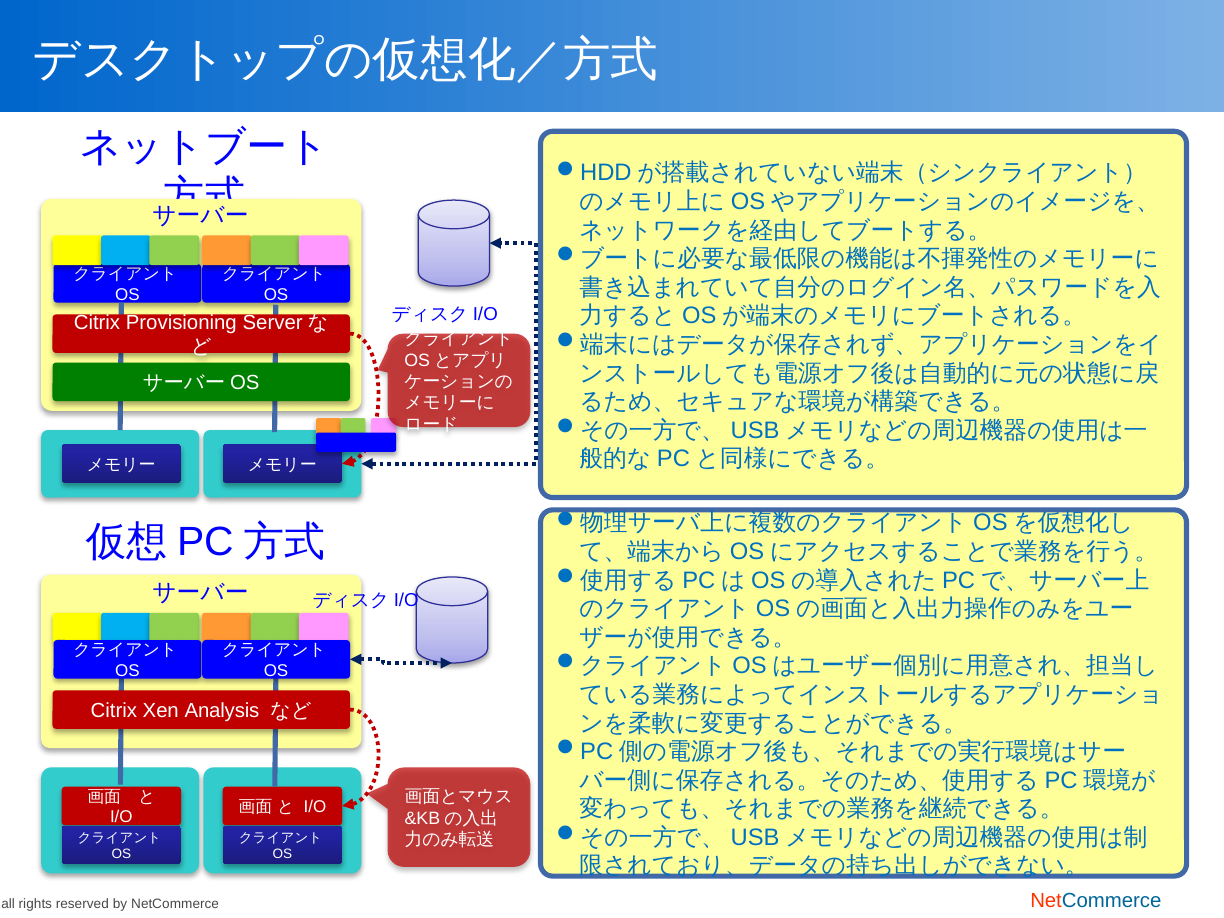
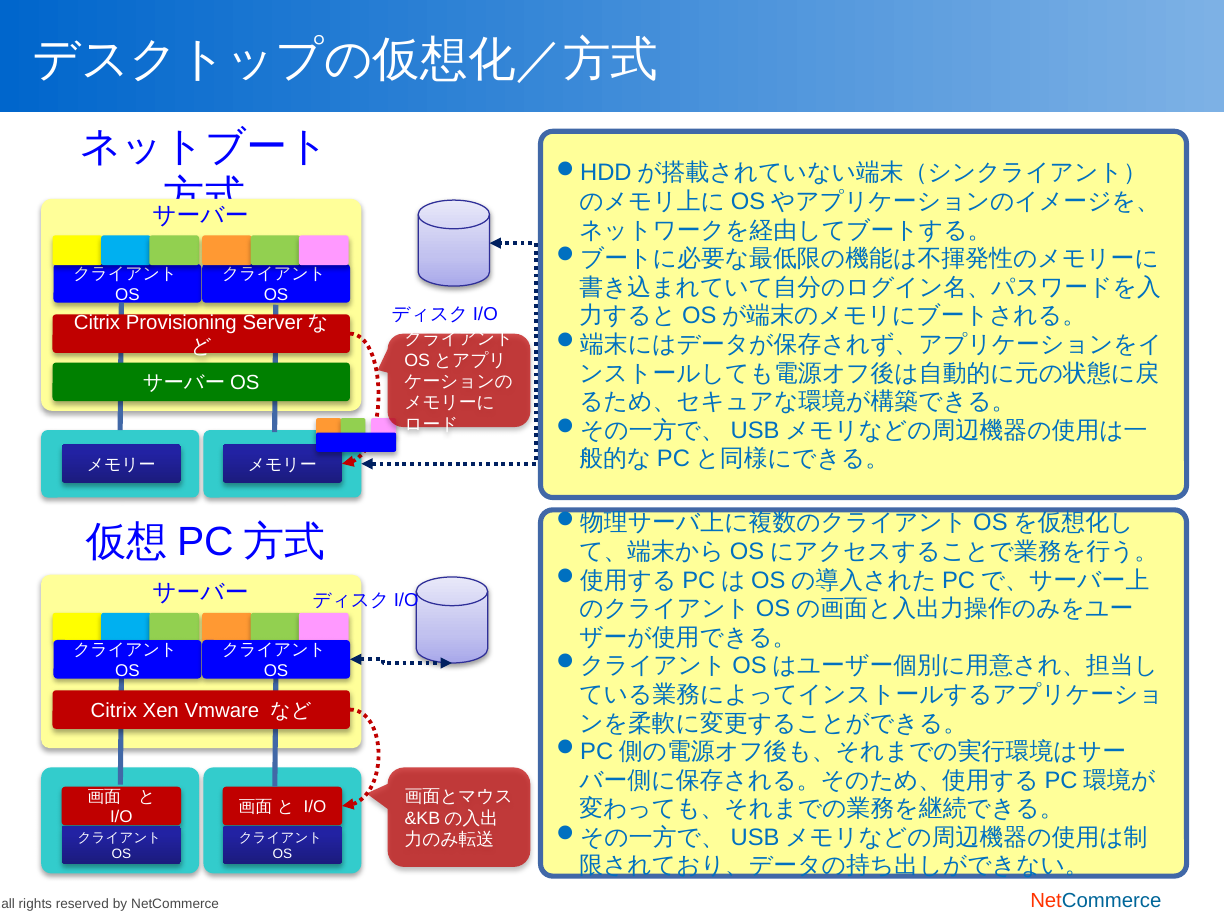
Analysis: Analysis -> Vmware (222, 711)
